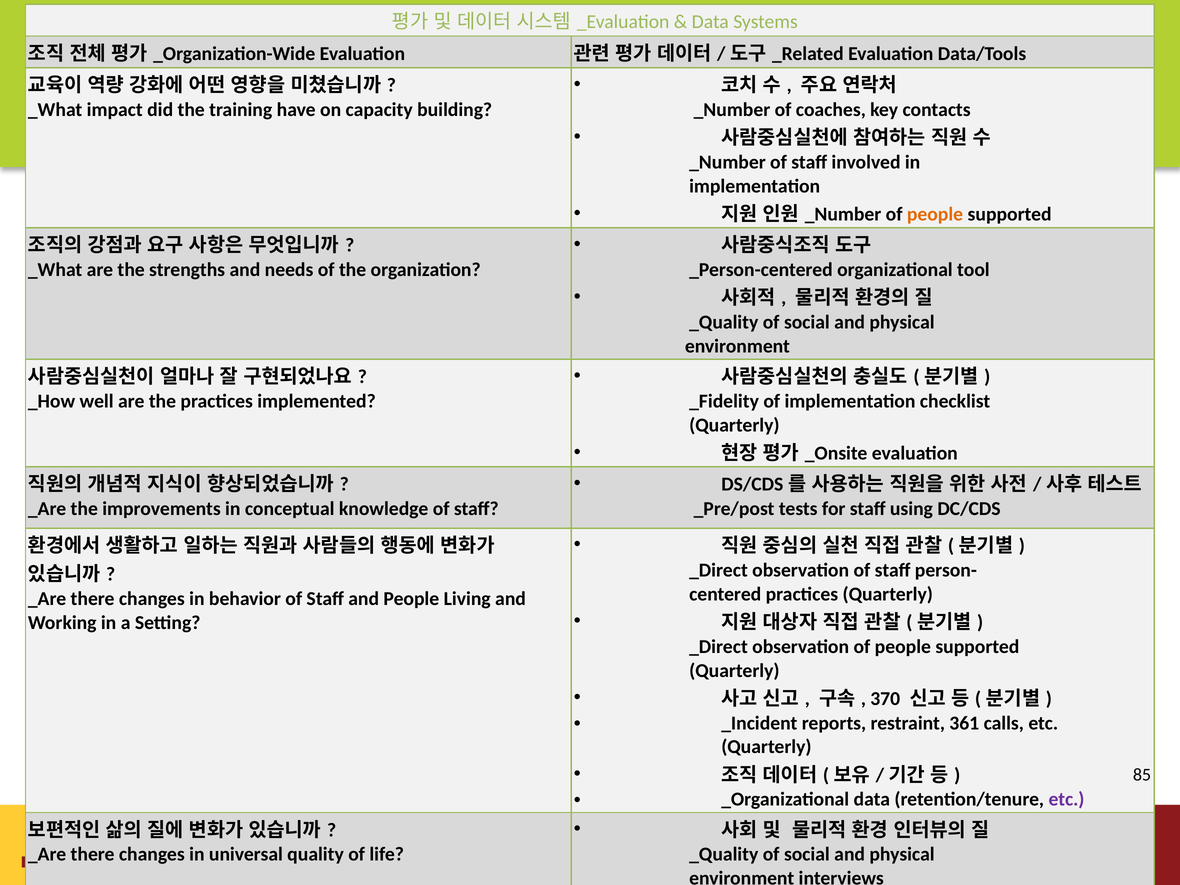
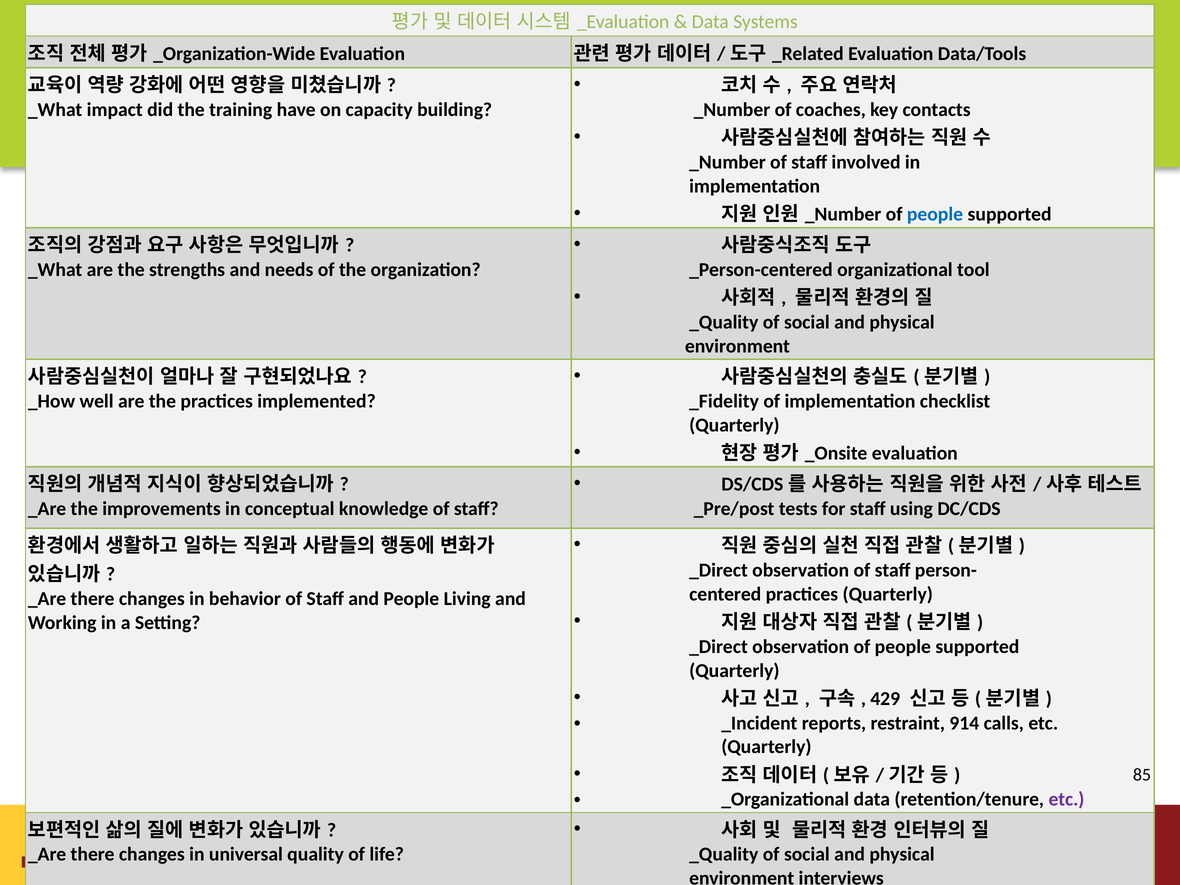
people colour: orange -> blue (935, 214)
370: 370 -> 429 (885, 699)
361: 361 -> 914 (964, 723)
